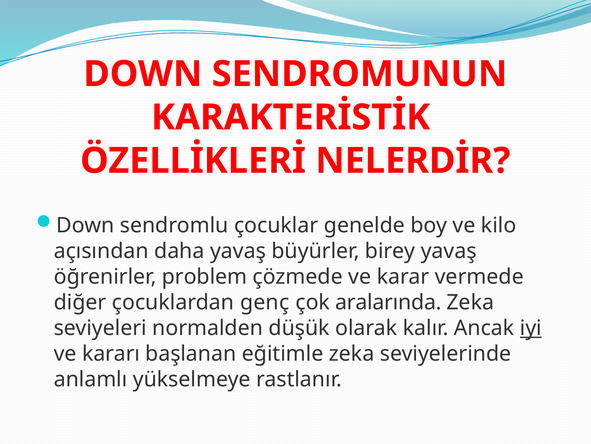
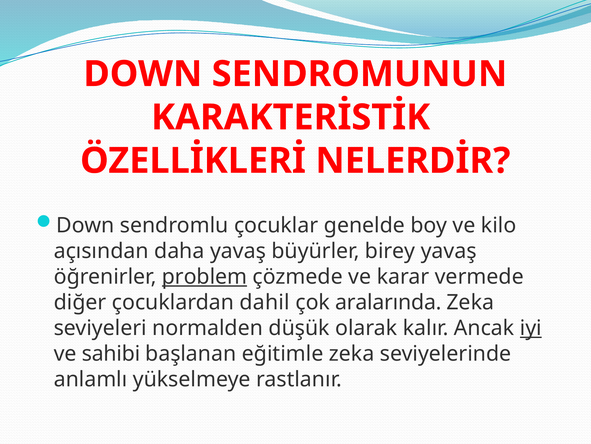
problem underline: none -> present (204, 276)
genç: genç -> dahil (265, 302)
kararı: kararı -> sahibi (111, 353)
